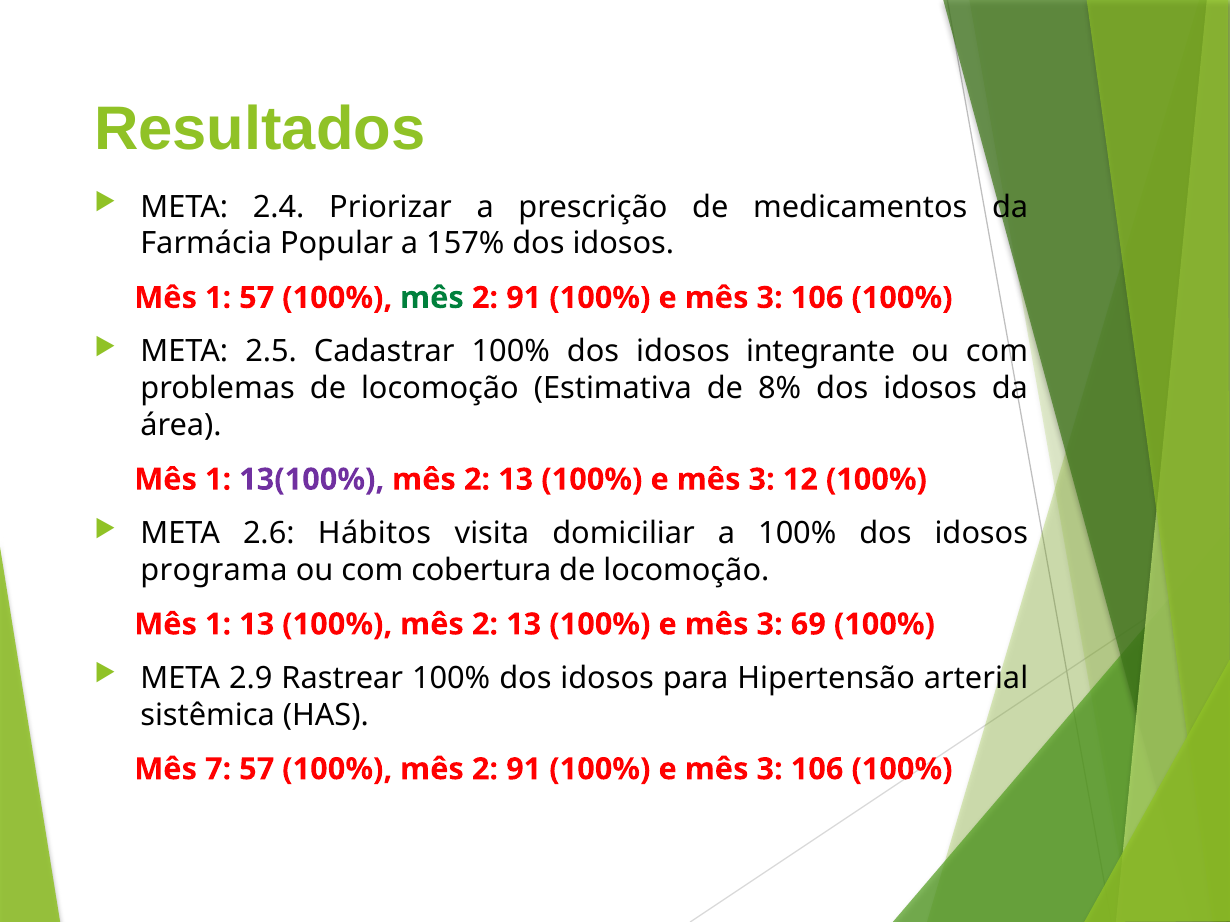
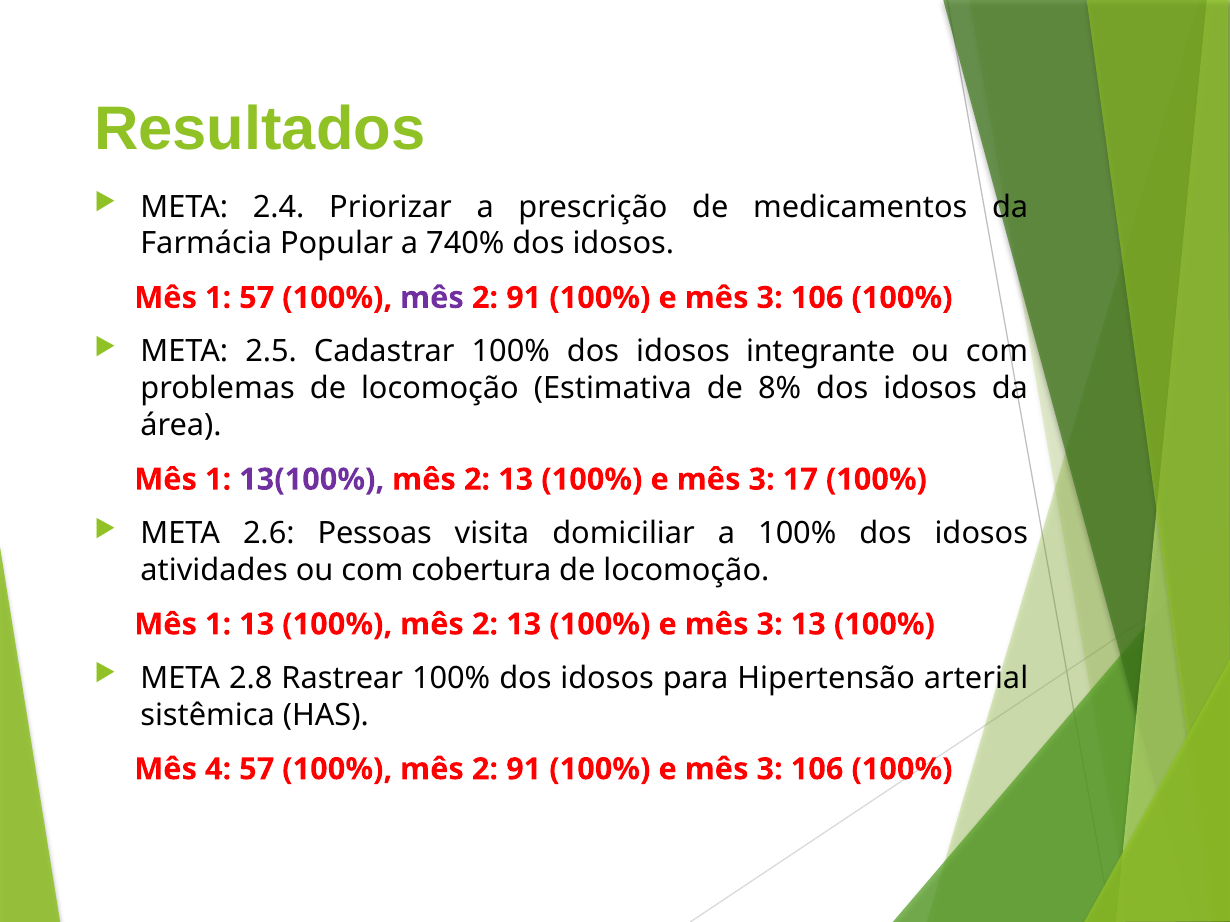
157%: 157% -> 740% (465, 244)
mês colour: green -> purple (432, 298)
12: 12 -> 17 (800, 480)
Hábitos: Hábitos -> Pessoas (375, 534)
programa: programa -> atividades (214, 571)
3 69: 69 -> 13 (808, 625)
2.9: 2.9 -> 2.8 (251, 679)
7: 7 -> 4 (218, 770)
